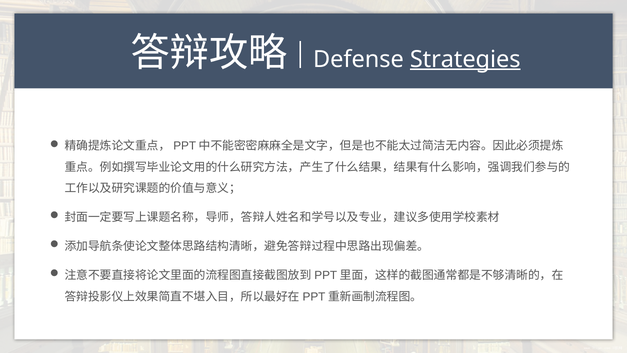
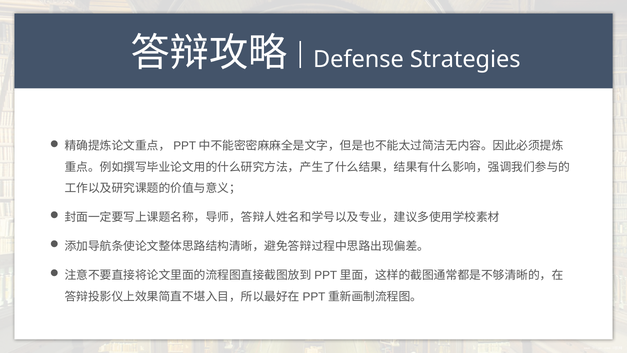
Strategies underline: present -> none (465, 59)
